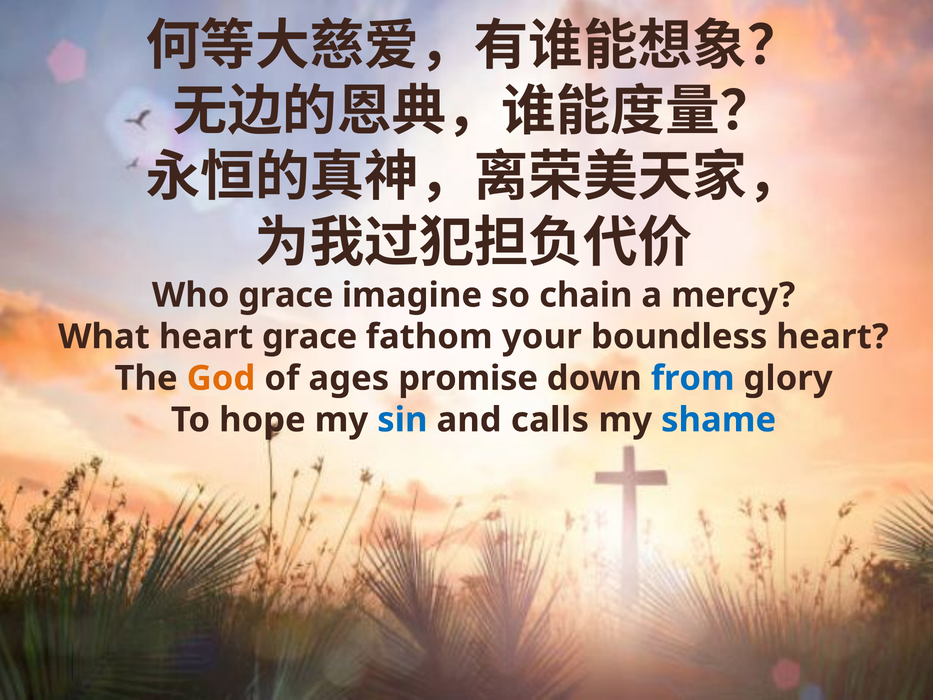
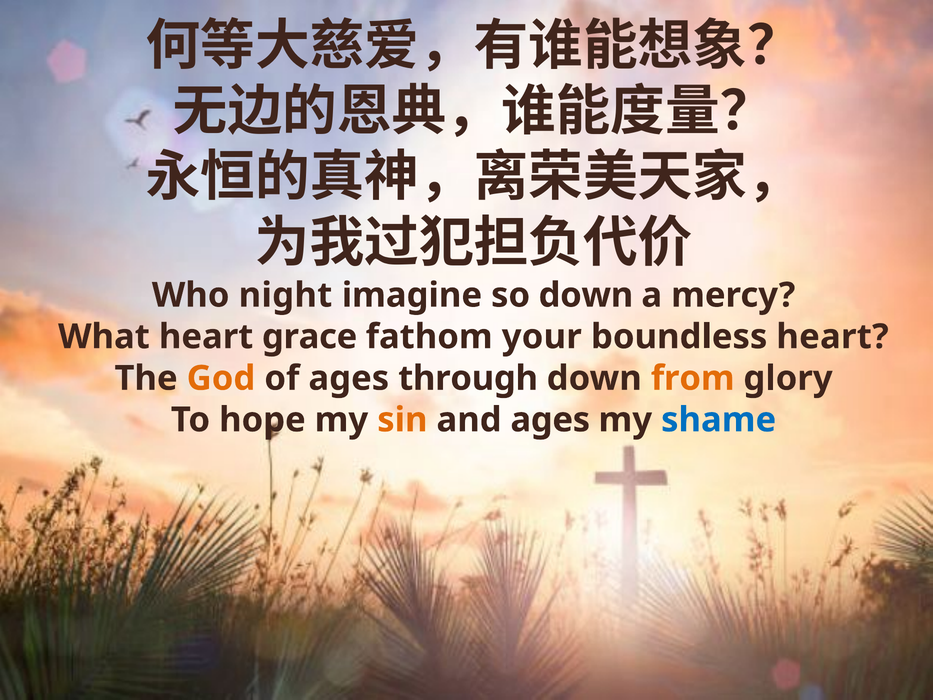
Who grace: grace -> night (285, 295)
so chain: chain -> down (586, 295)
promise: promise -> through (468, 378)
from colour: blue -> orange (693, 378)
sin colour: blue -> orange (402, 420)
and calls: calls -> ages (550, 420)
